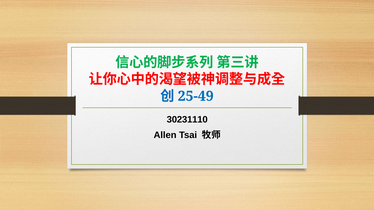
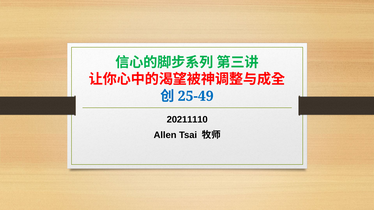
30231110: 30231110 -> 20211110 (187, 120)
